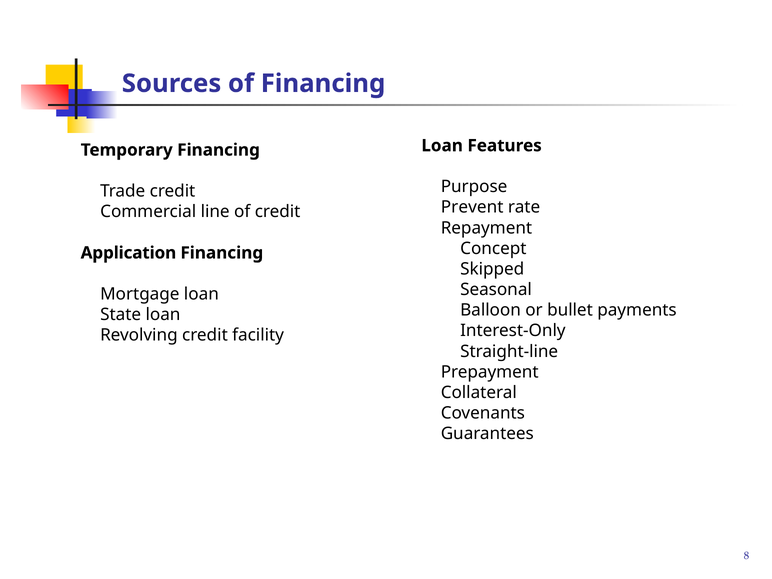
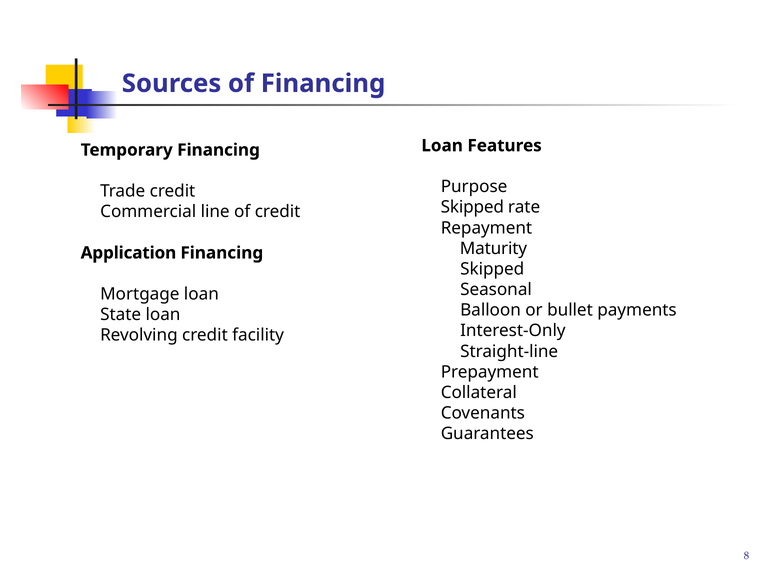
Prevent: Prevent -> Skipped (472, 207)
Concept: Concept -> Maturity (493, 248)
